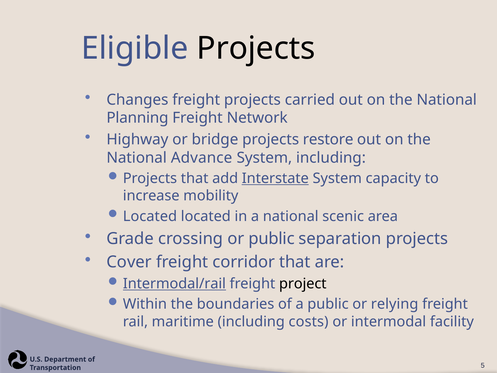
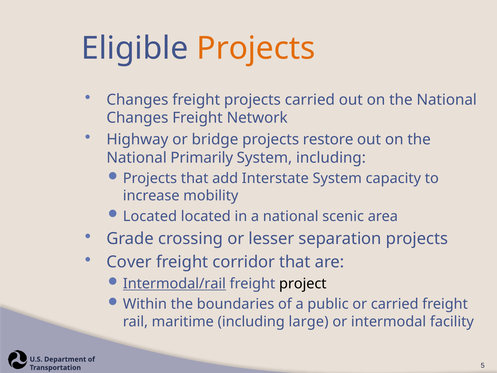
Projects colour: black -> orange (256, 48)
Planning: Planning -> Changes (137, 118)
Advance: Advance -> Primarily (202, 158)
Interstate underline: present -> none (275, 178)
or public: public -> lesser (271, 239)
or relying: relying -> carried (395, 304)
costs: costs -> large (309, 321)
